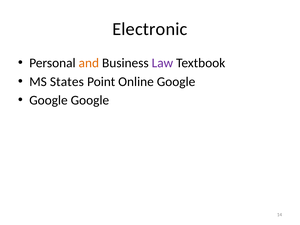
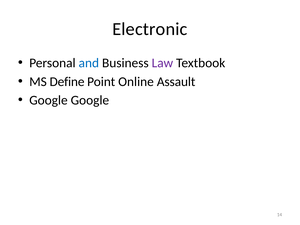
and colour: orange -> blue (89, 63)
States: States -> Define (67, 82)
Online Google: Google -> Assault (176, 82)
